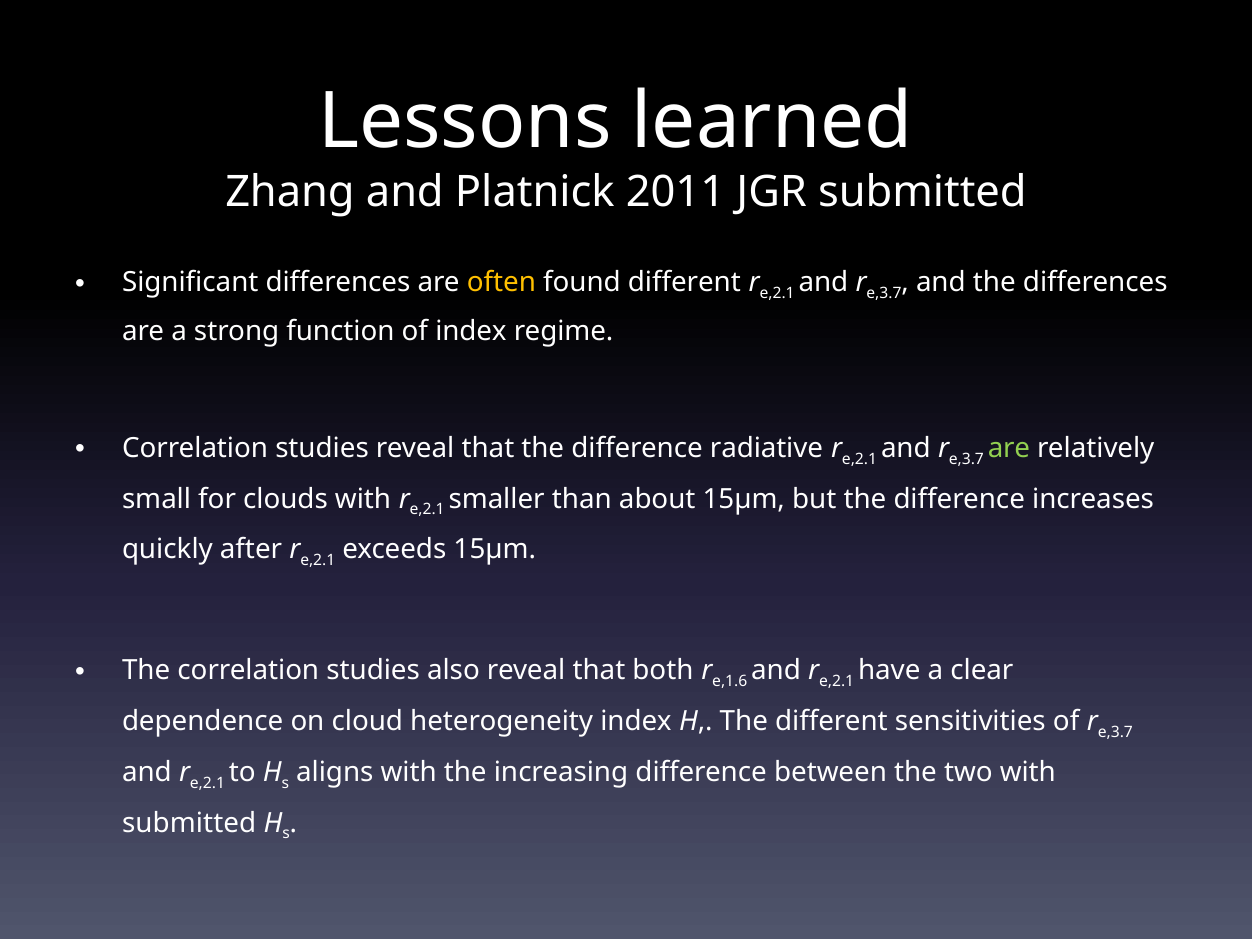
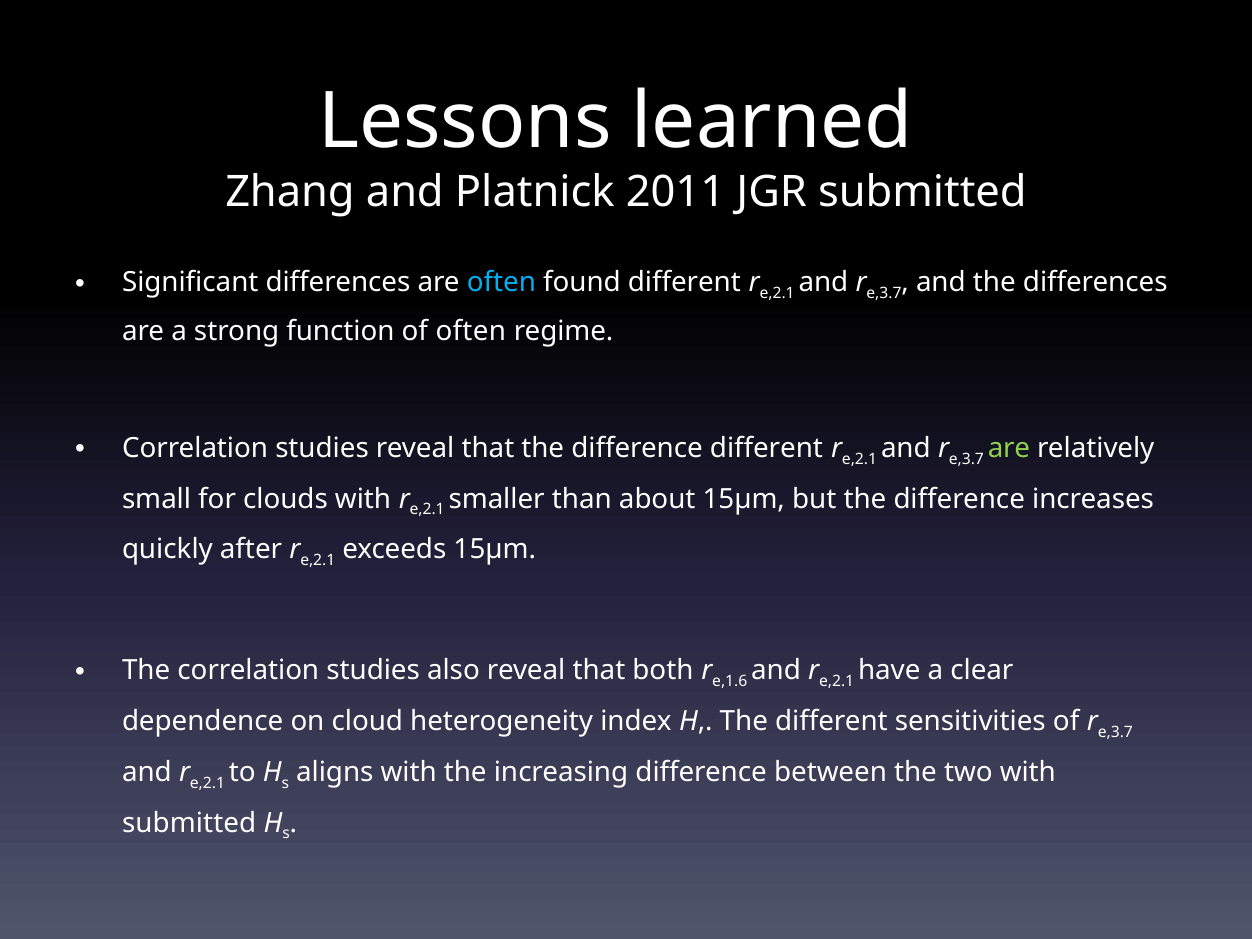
often colour: yellow -> light blue (501, 282)
of index: index -> often (471, 332)
difference radiative: radiative -> different (766, 448)
